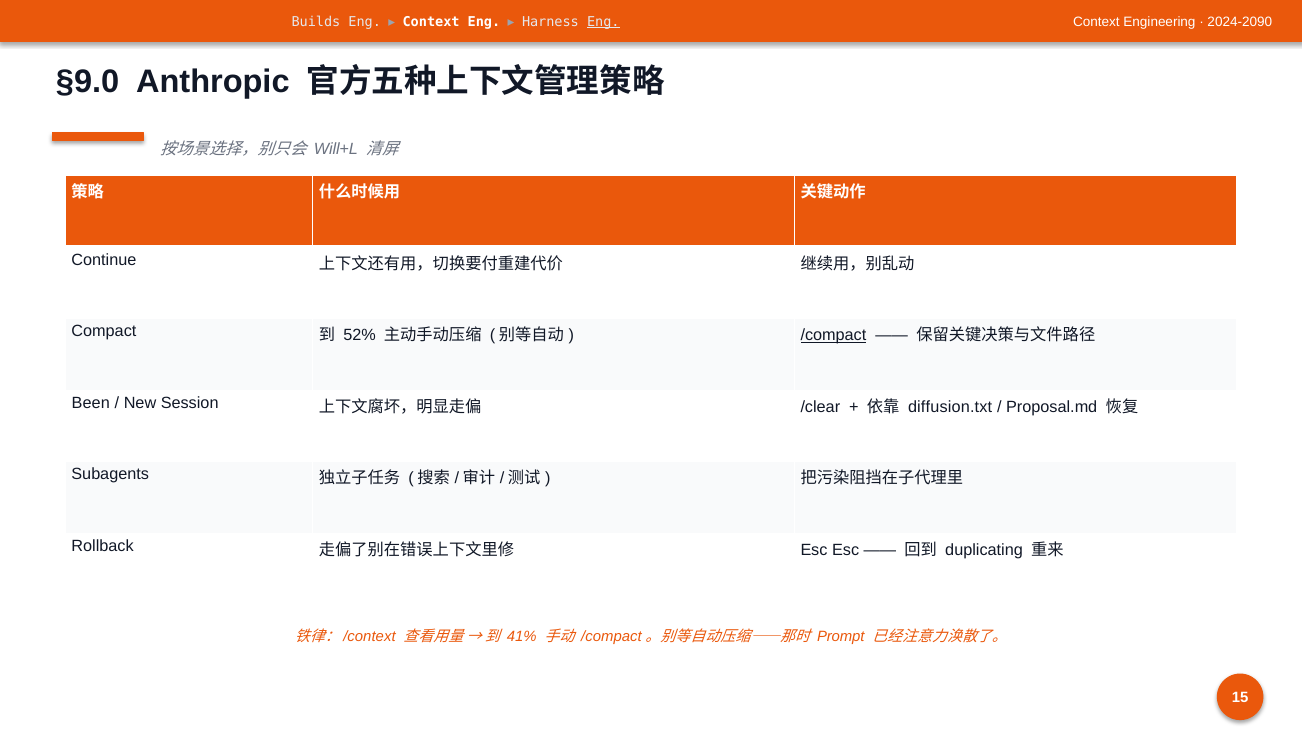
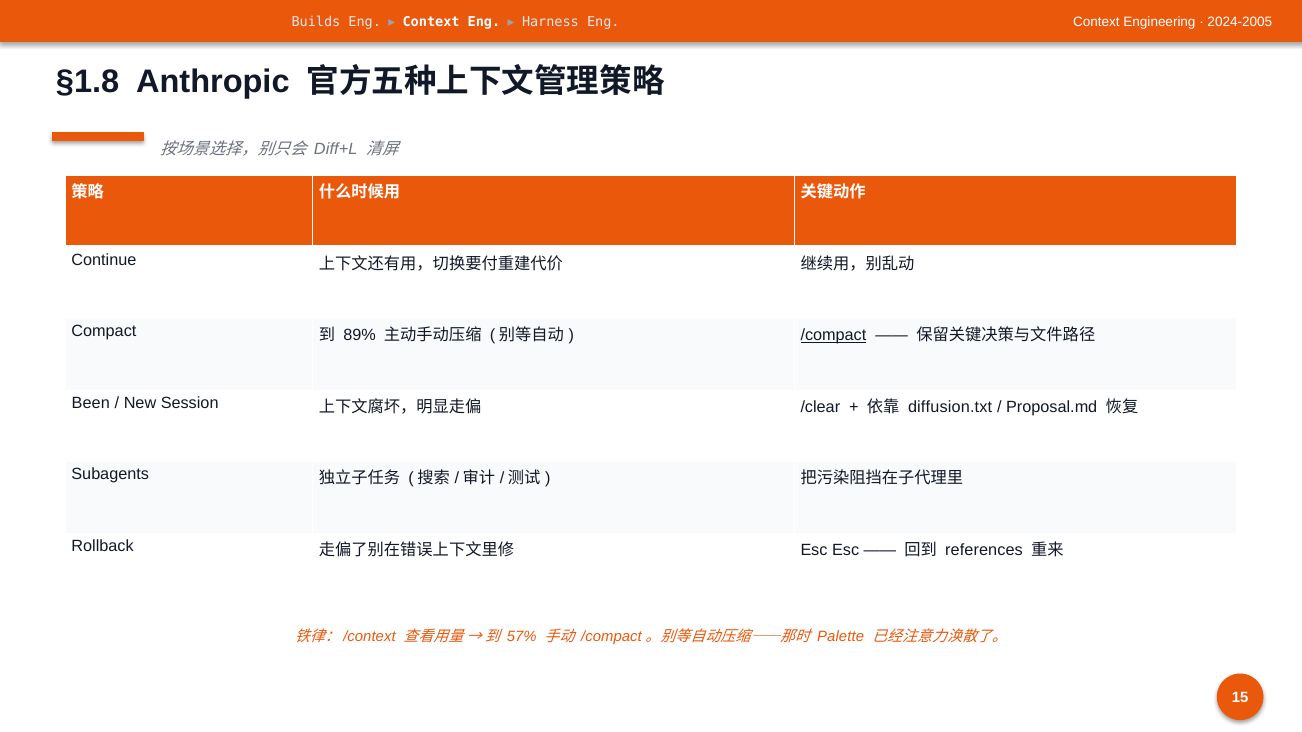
Eng underline: present -> none (603, 22)
2024-2090: 2024-2090 -> 2024-2005 (1240, 22)
§9.0: §9.0 -> §1.8 (88, 82)
Will+L: Will+L -> Diff+L (336, 150)
52%: 52% -> 89% (360, 336)
duplicating: duplicating -> references (984, 550)
41%: 41% -> 57% (522, 637)
Prompt: Prompt -> Palette (841, 637)
